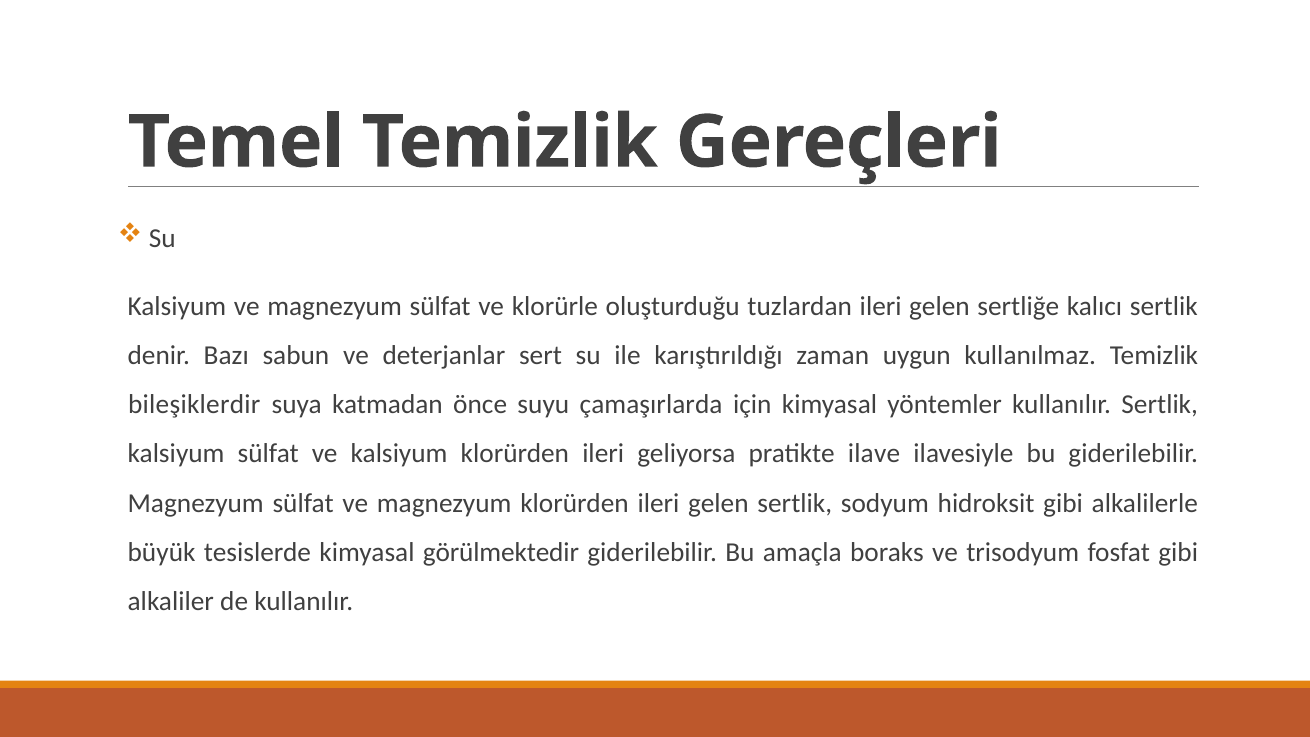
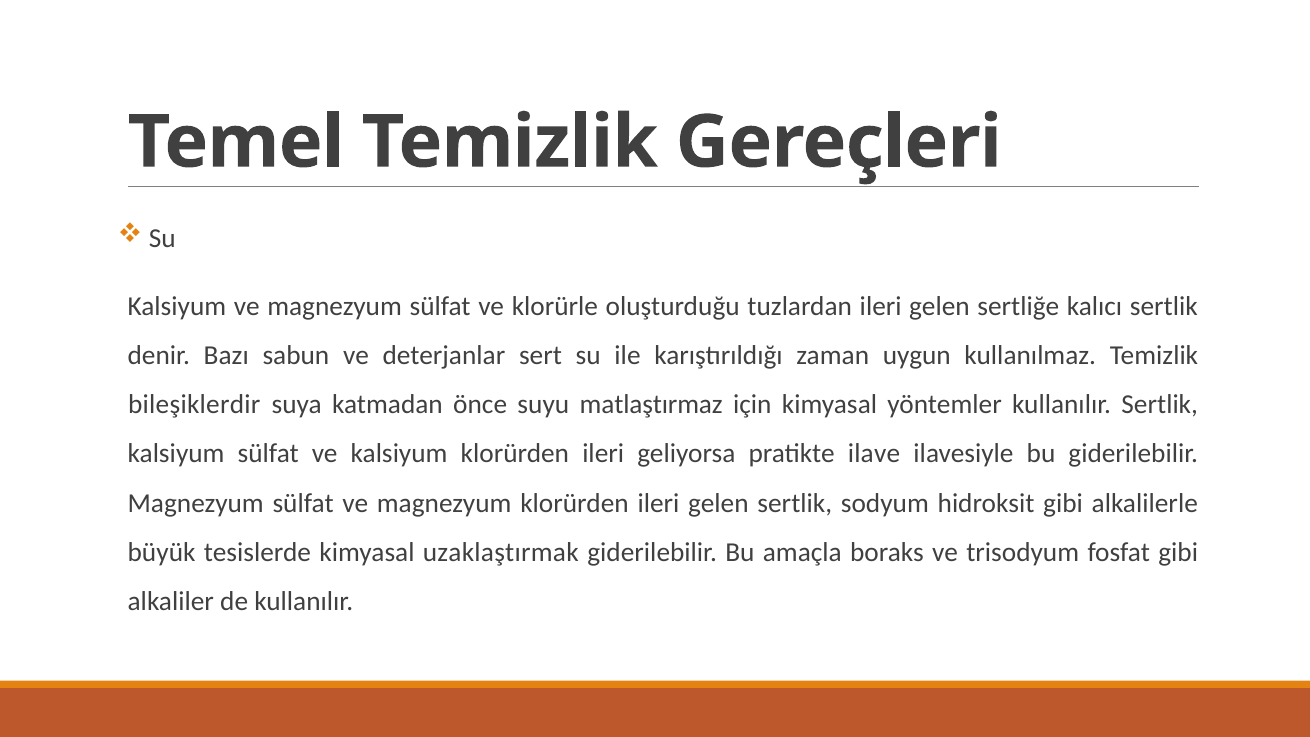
çamaşırlarda: çamaşırlarda -> matlaştırmaz (651, 405)
görülmektedir: görülmektedir -> uzaklaştırmak (501, 552)
